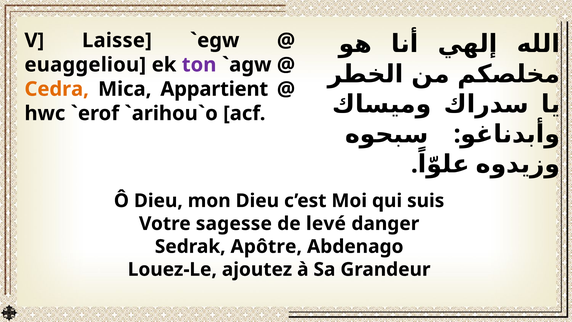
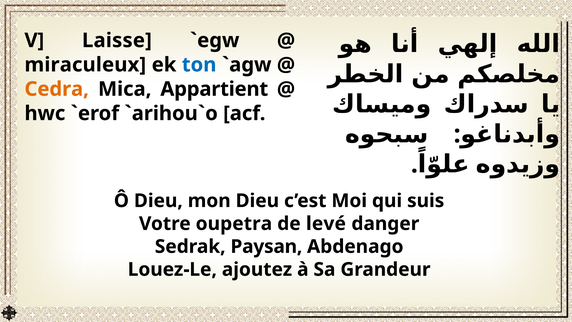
euaggeliou: euaggeliou -> miraculeux (85, 65)
ton colour: purple -> blue (199, 65)
sagesse: sagesse -> oupetra (234, 224)
Apôtre: Apôtre -> Paysan (266, 246)
